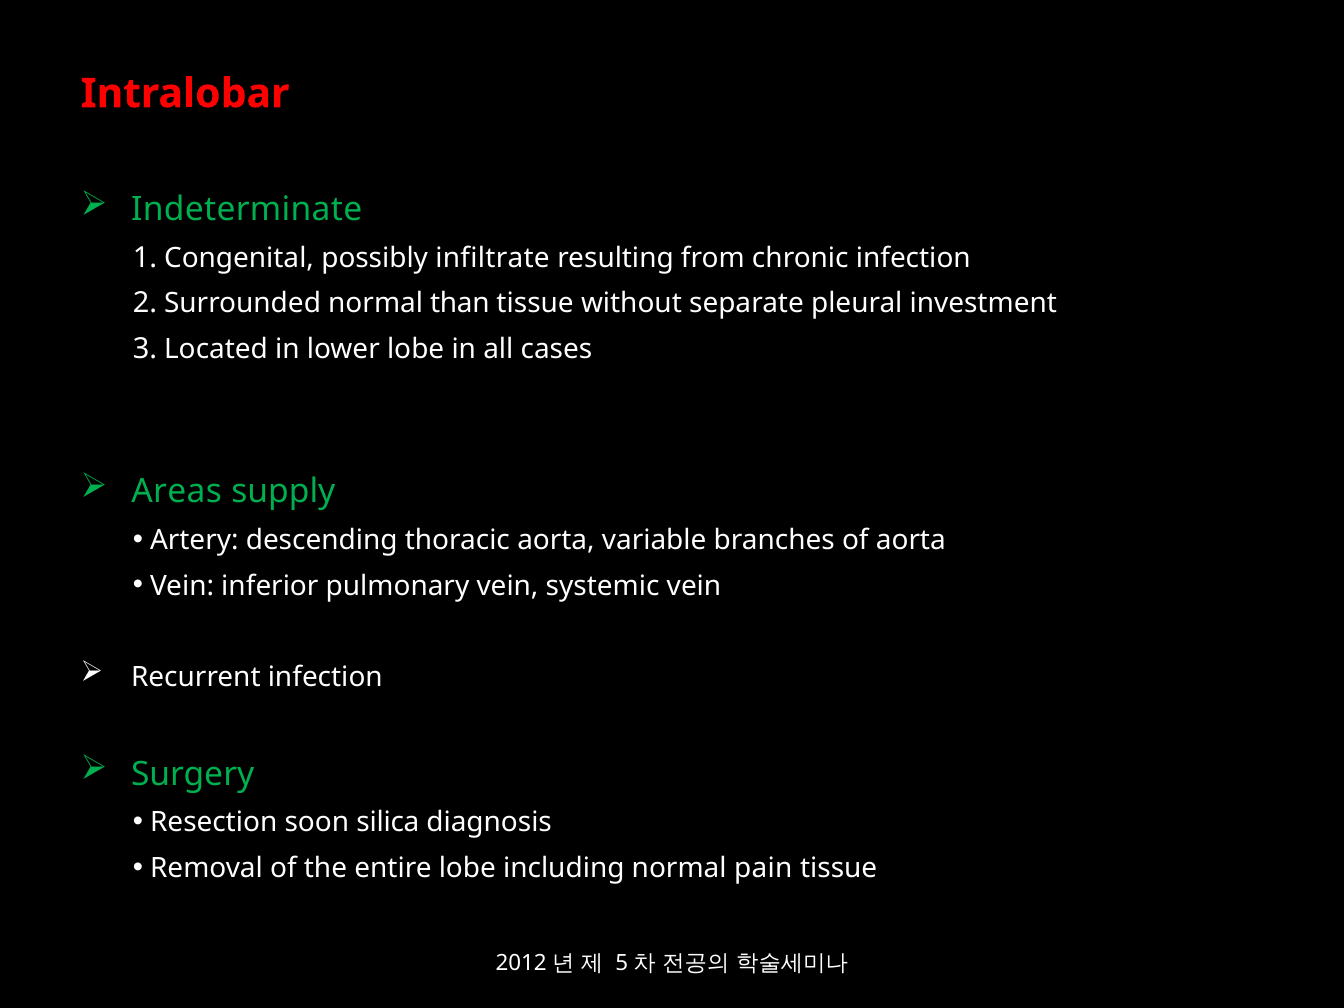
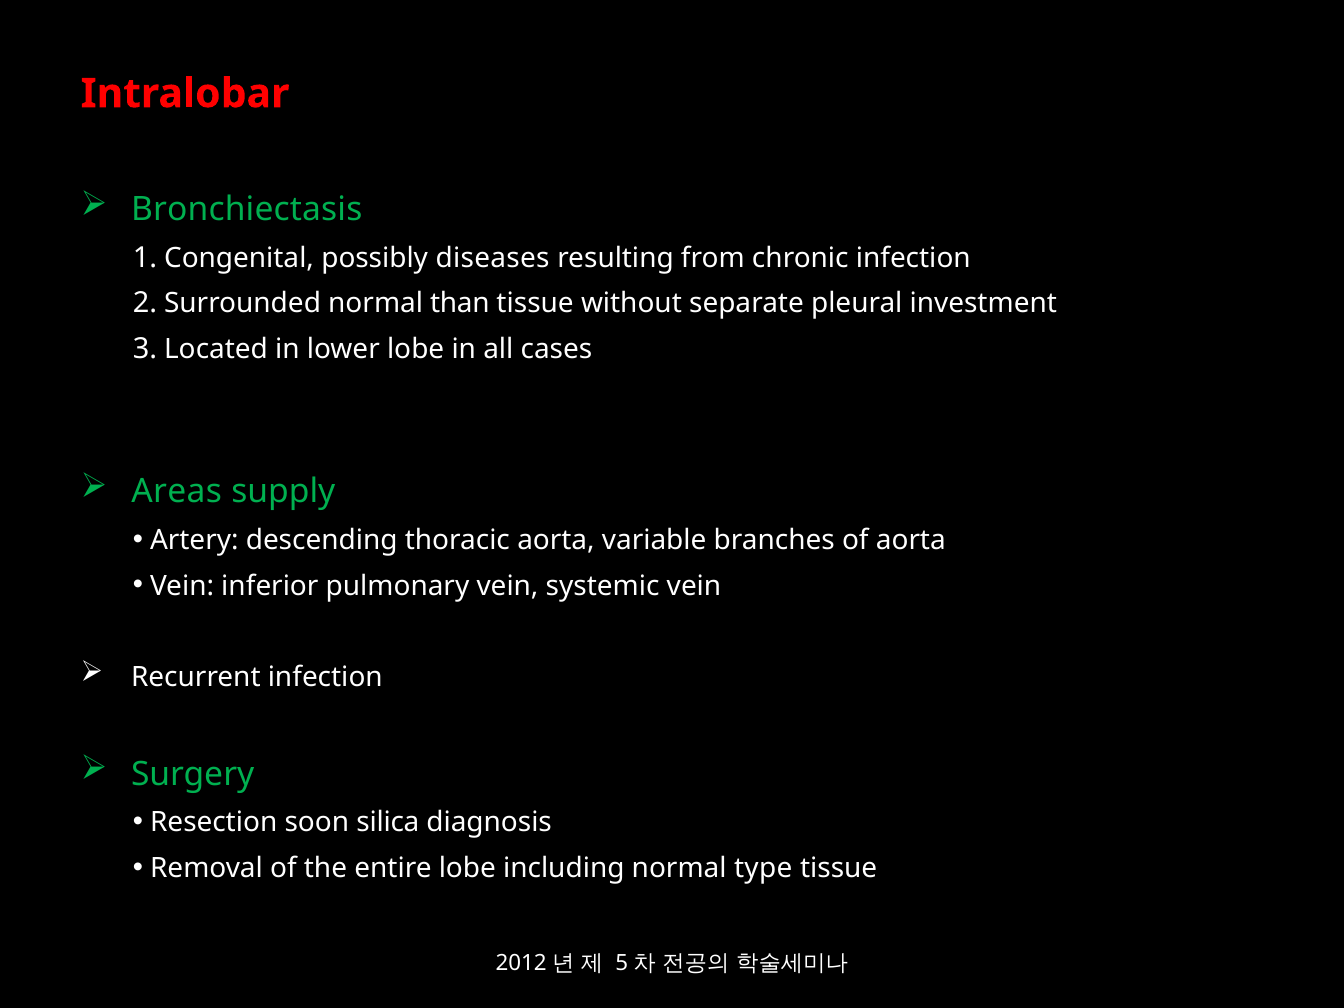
Indeterminate: Indeterminate -> Bronchiectasis (247, 210)
infiltrate: infiltrate -> diseases (493, 258)
pain: pain -> type (763, 868)
